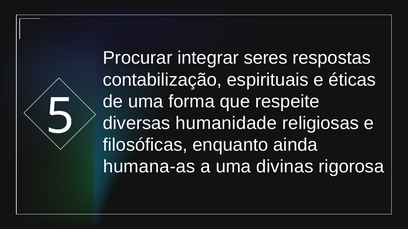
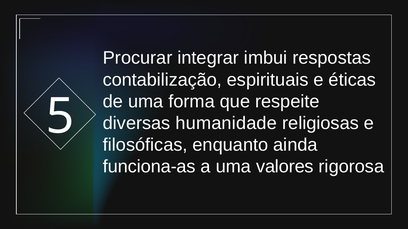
seres: seres -> imbui (266, 58)
humana-as: humana-as -> funciona-as (149, 167)
divinas: divinas -> valores (285, 167)
